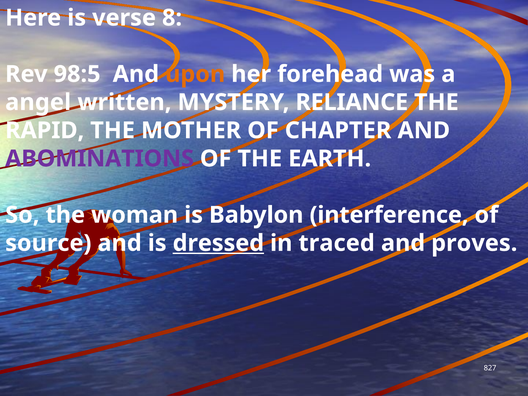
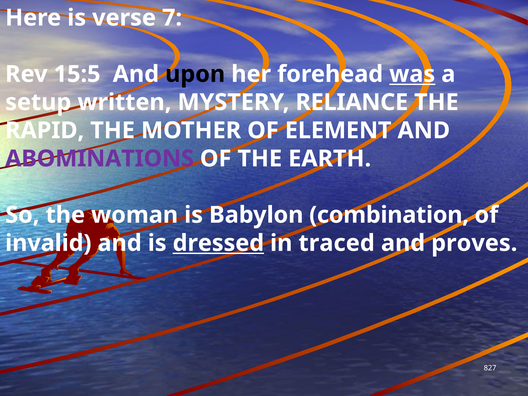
8: 8 -> 7 (172, 18)
98:5: 98:5 -> 15:5 (77, 74)
upon colour: orange -> black (195, 74)
was underline: none -> present (412, 74)
angel: angel -> setup (38, 102)
CHAPTER: CHAPTER -> ELEMENT (338, 130)
interference: interference -> combination (389, 215)
source: source -> invalid (48, 243)
